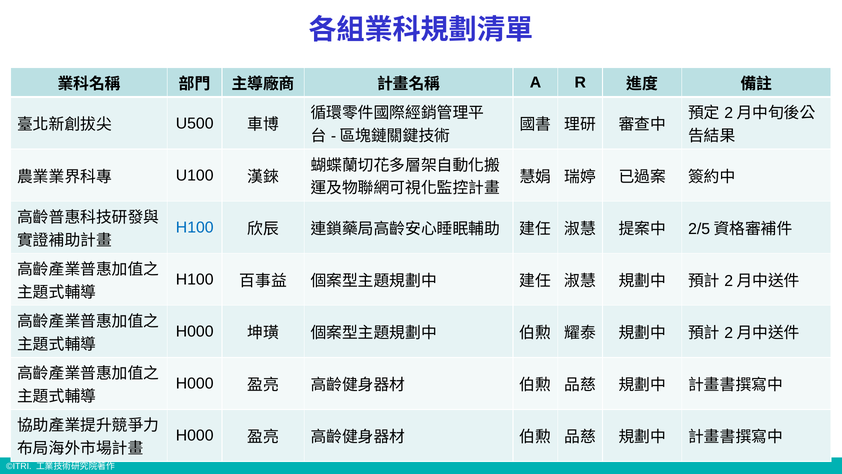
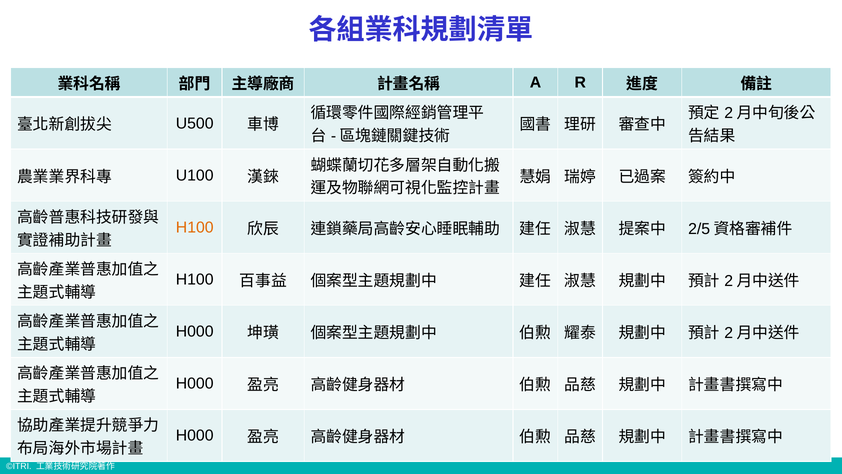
H100 colour: blue -> orange (195, 227)
